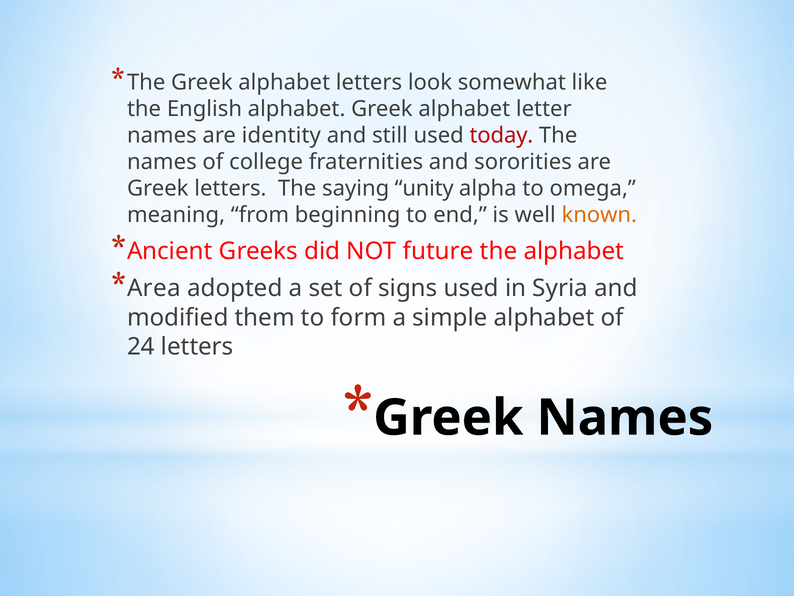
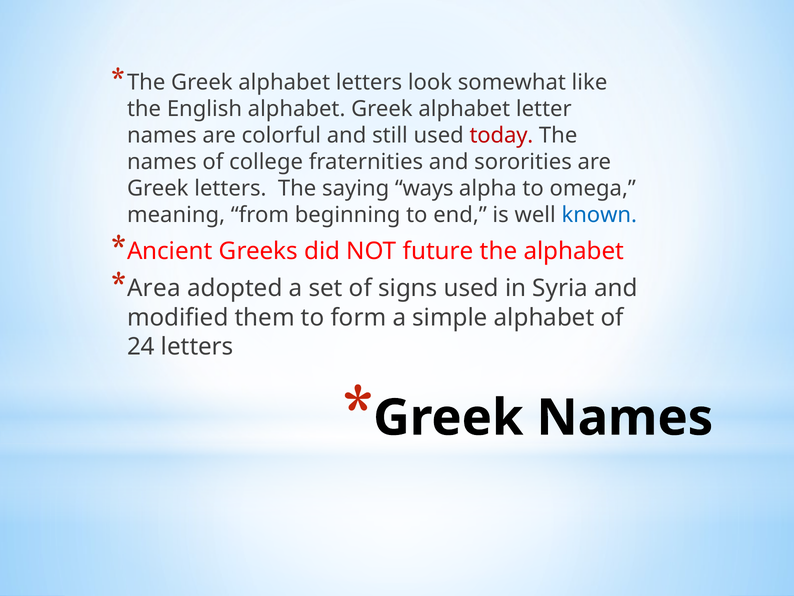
identity: identity -> colorful (281, 135)
unity: unity -> ways (424, 188)
known colour: orange -> blue (599, 215)
